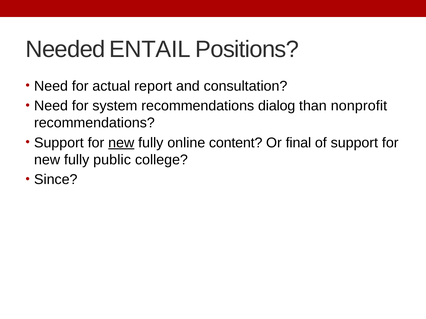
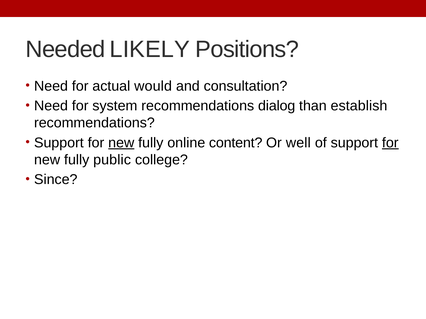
ENTAIL: ENTAIL -> LIKELY (150, 50)
report: report -> would (153, 86)
nonprofit: nonprofit -> establish (359, 106)
final: final -> well (298, 143)
for underline: none -> present (390, 143)
